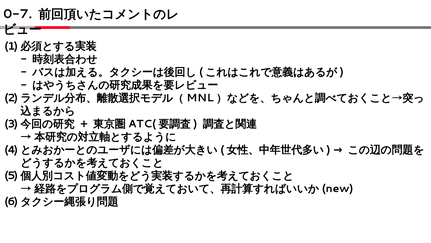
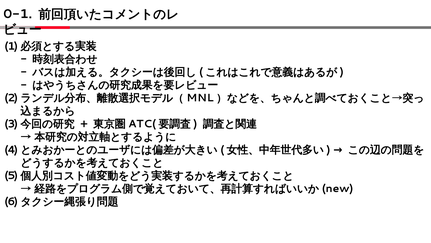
0-7: 0-7 -> 0-1 (18, 14)
